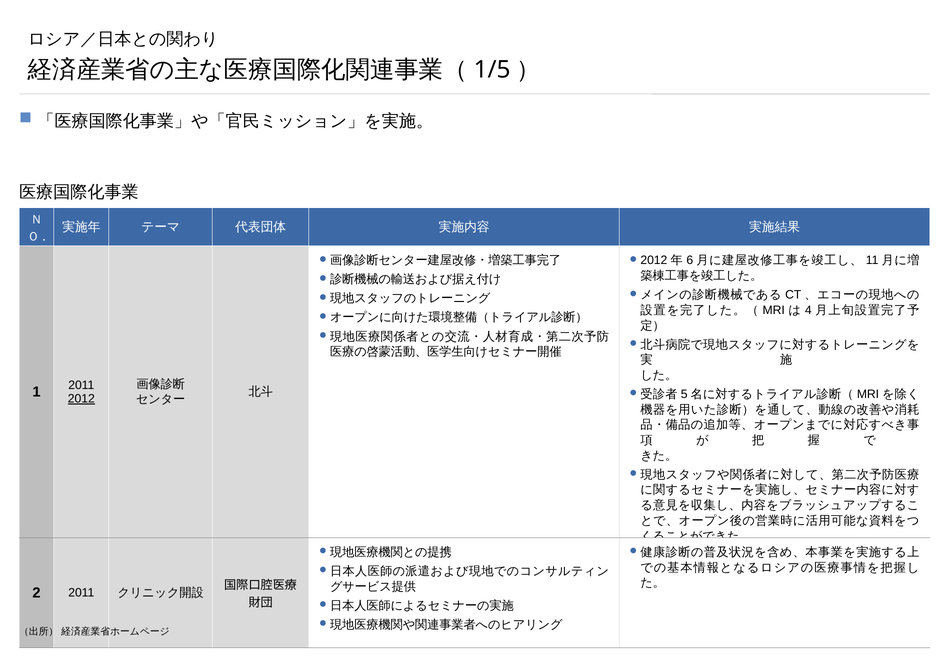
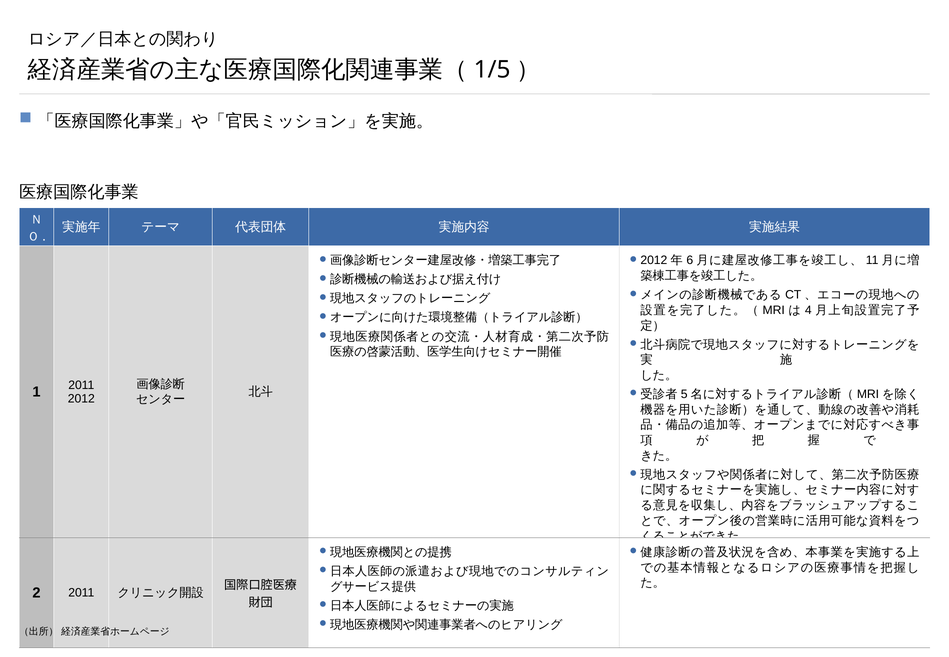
2012 underline: present -> none (81, 399)
